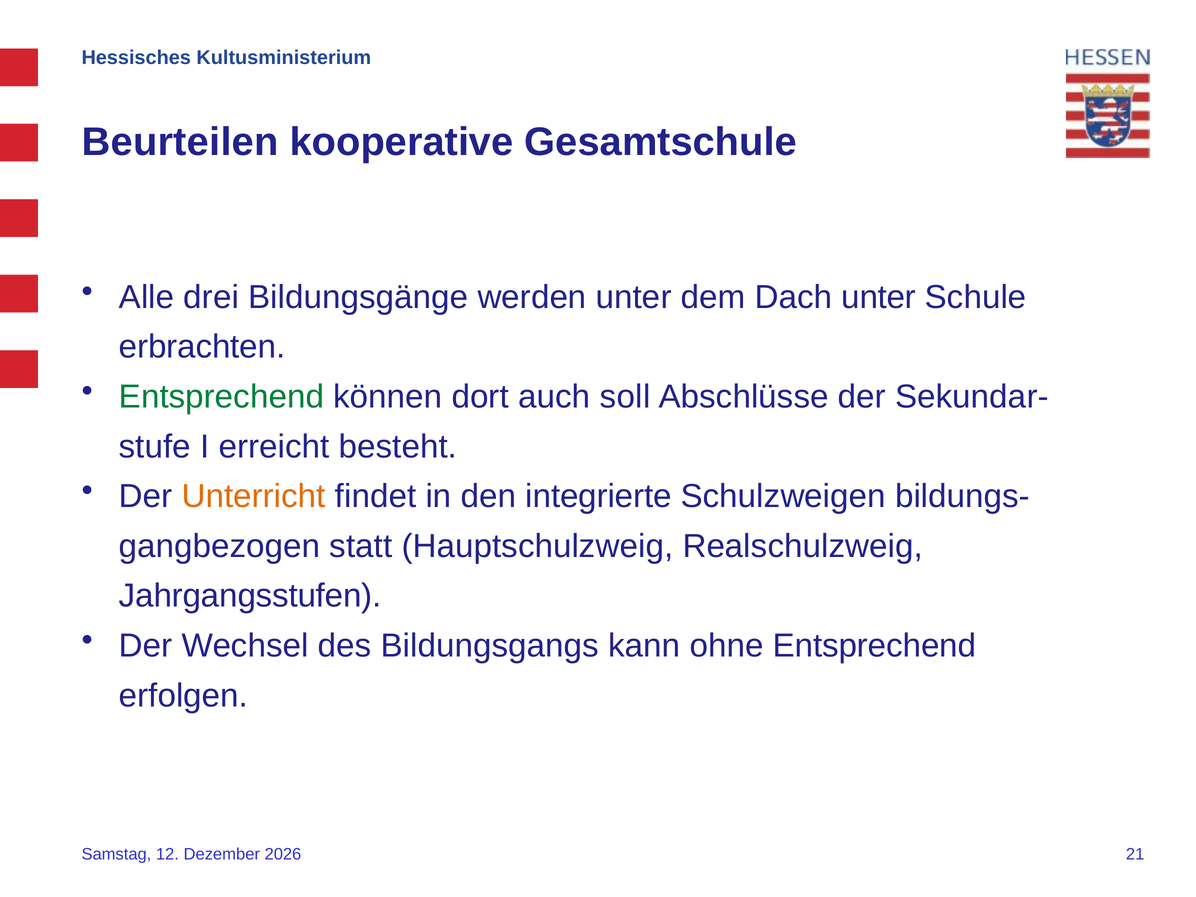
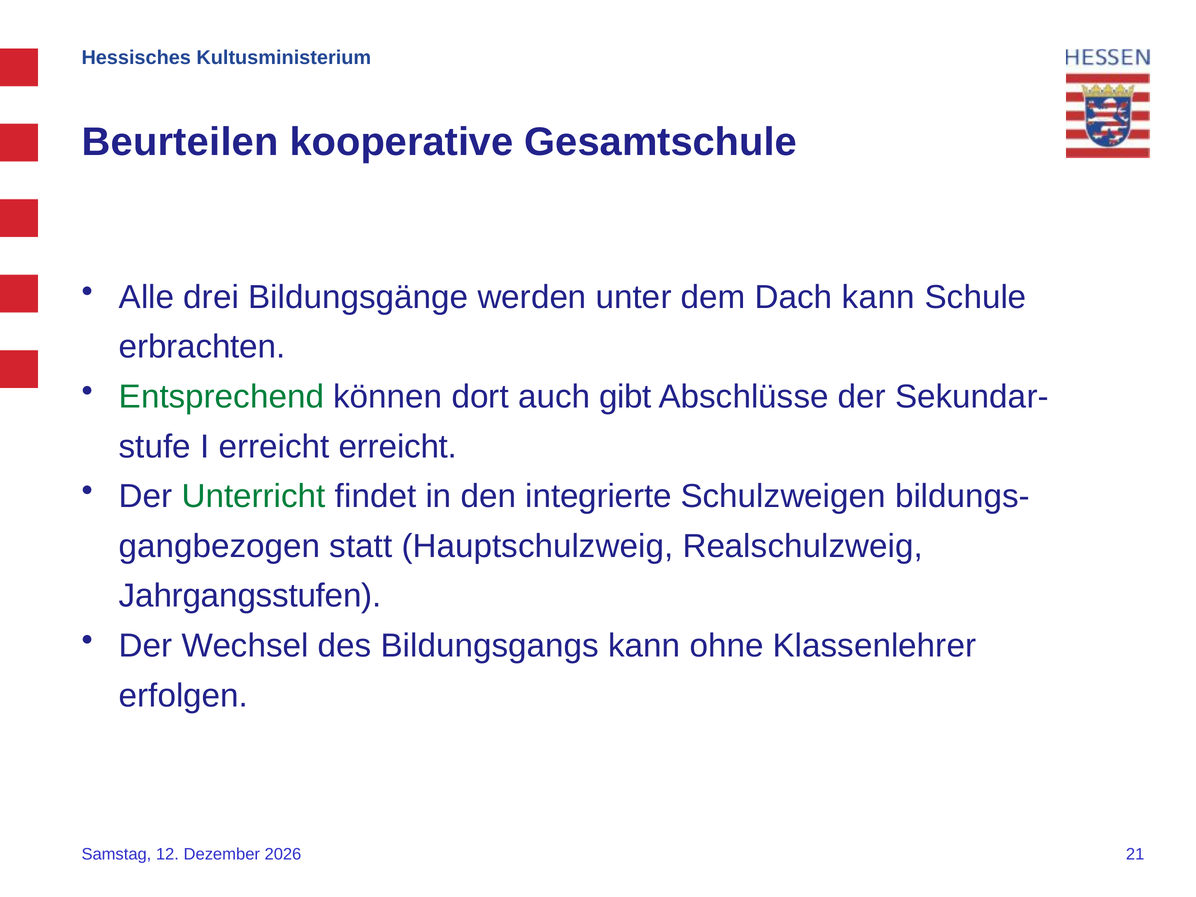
Dach unter: unter -> kann (878, 297)
soll: soll -> gibt (625, 397)
erreicht besteht: besteht -> erreicht (398, 447)
Unterricht colour: orange -> green (254, 496)
ohne Entsprechend: Entsprechend -> Klassenlehrer (874, 646)
